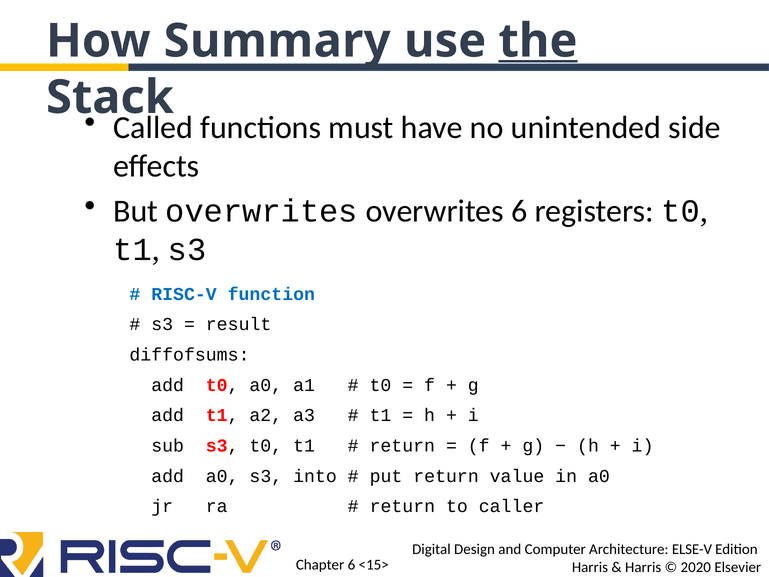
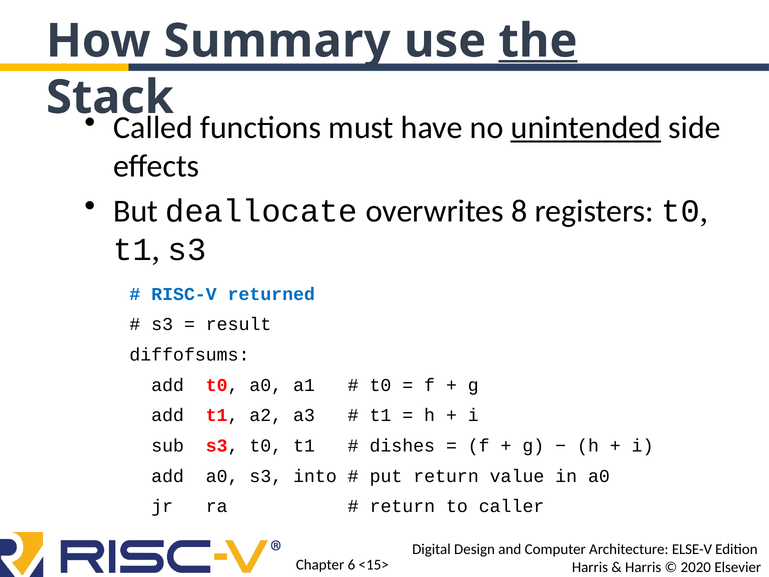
unintended underline: none -> present (586, 128)
But overwrites: overwrites -> deallocate (262, 211)
overwrites 6: 6 -> 8 (519, 211)
function: function -> returned (271, 294)
return: return -> dishes (402, 446)
